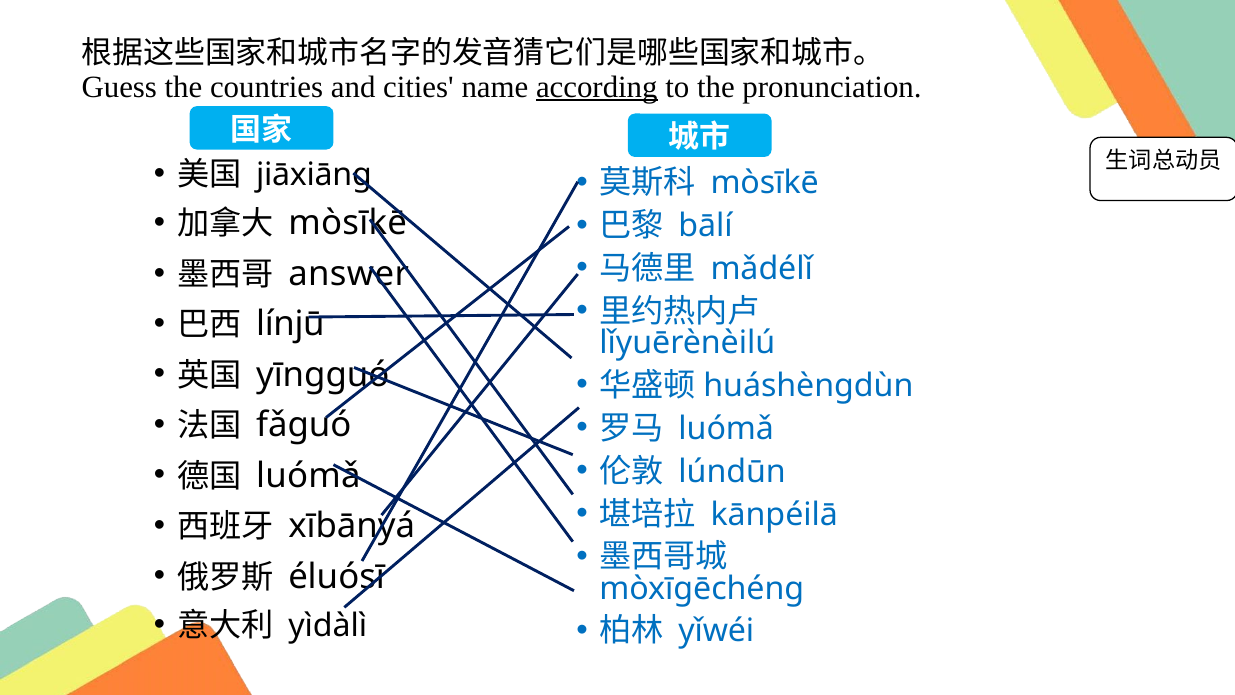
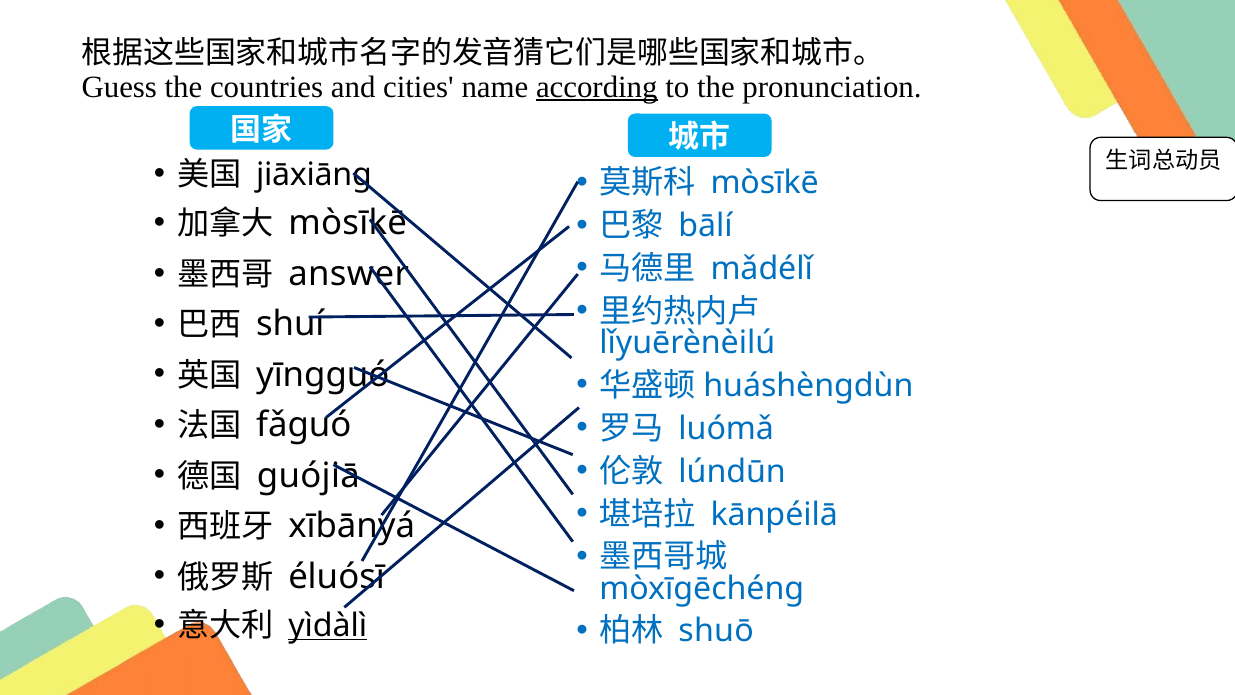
línjū: línjū -> shuí (290, 324)
luómǎ: luómǎ -> guójiā (308, 476)
yìdàlì underline: none -> present (328, 625)
yǐwéi: yǐwéi -> shuō (716, 631)
